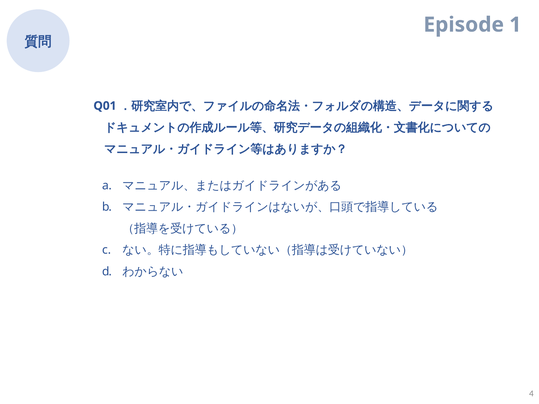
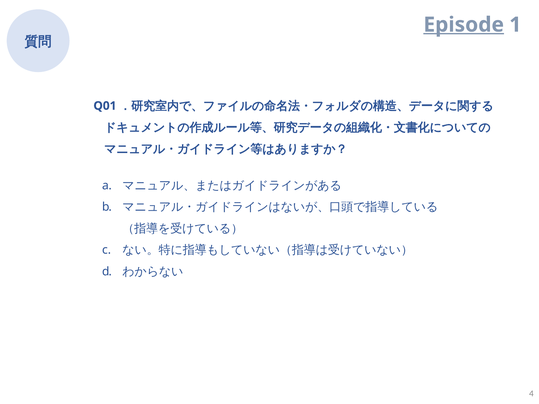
Episode underline: none -> present (464, 25)
